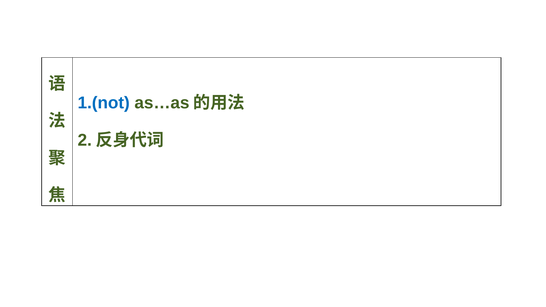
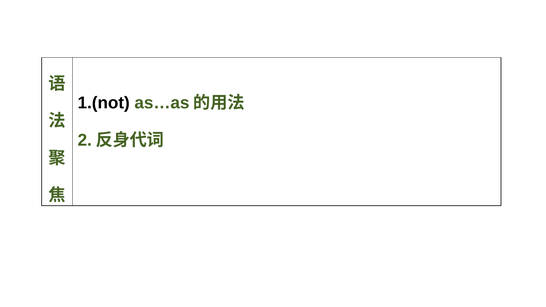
1.(not colour: blue -> black (104, 103)
